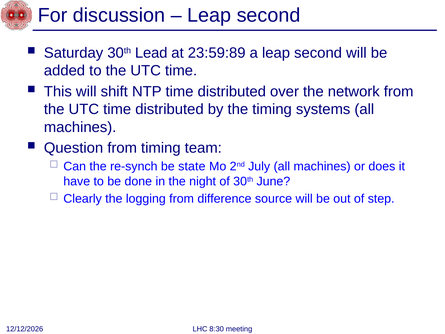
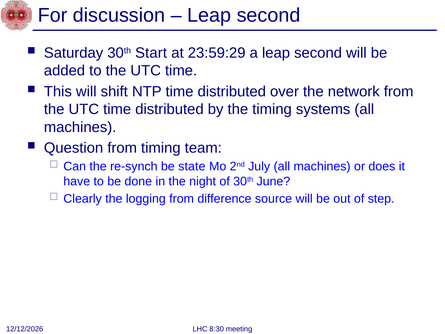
Lead: Lead -> Start (151, 53)
23:59:89: 23:59:89 -> 23:59:29 (217, 53)
